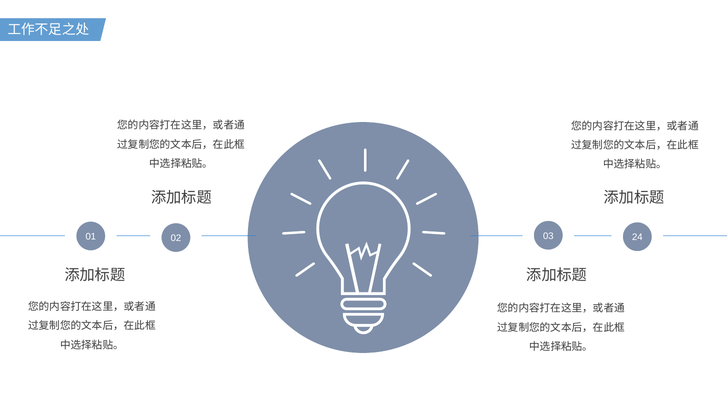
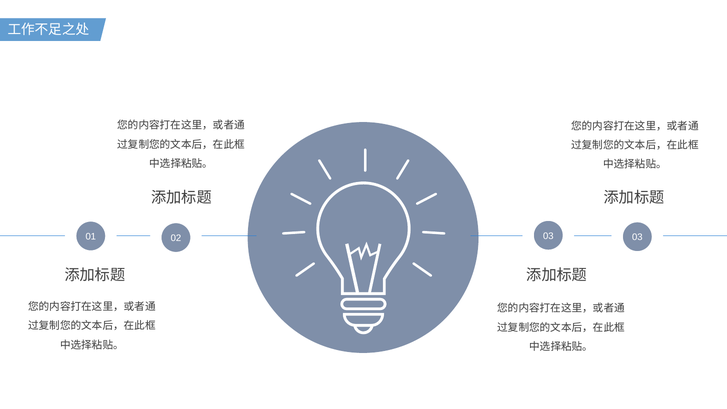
03 24: 24 -> 03 (637, 237)
